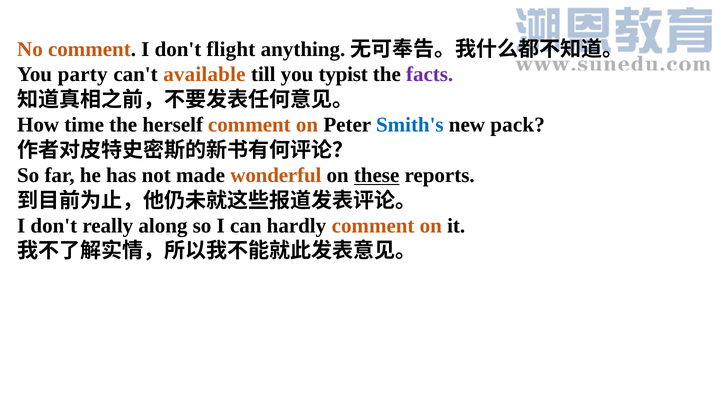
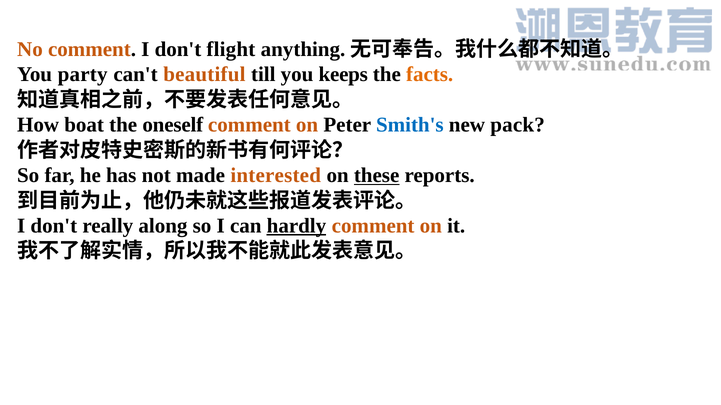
available: available -> beautiful (204, 75)
typist: typist -> keeps (343, 75)
facts colour: purple -> orange (430, 75)
time: time -> boat (84, 125)
herself: herself -> oneself (173, 125)
wonderful: wonderful -> interested (276, 176)
hardly underline: none -> present (296, 226)
